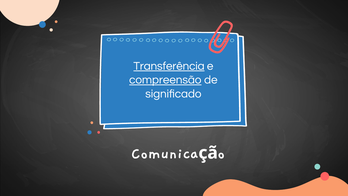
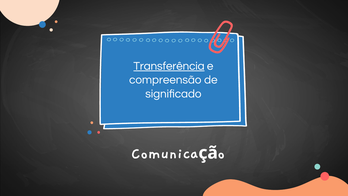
compreensão underline: present -> none (165, 80)
